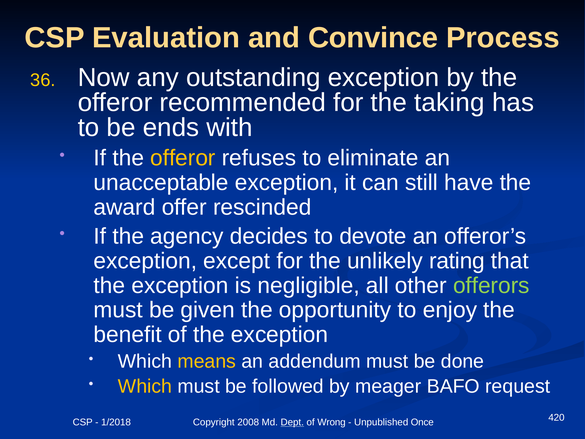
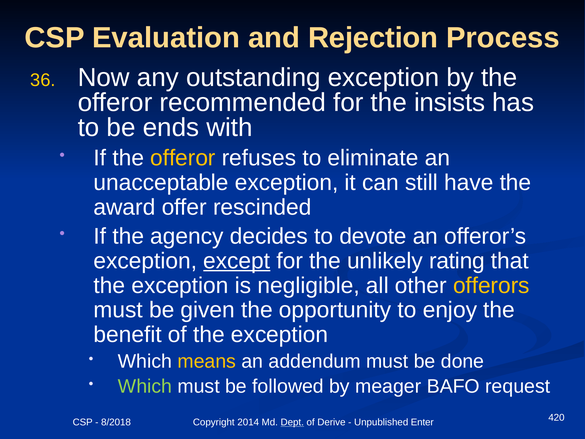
Convince: Convince -> Rejection (373, 38)
taking: taking -> insists (450, 103)
except underline: none -> present (237, 261)
offerors colour: light green -> yellow (491, 285)
Which colour: yellow -> light green (145, 386)
1/2018: 1/2018 -> 8/2018 (116, 422)
2008: 2008 -> 2014 (248, 422)
Wrong: Wrong -> Derive (331, 422)
Once: Once -> Enter (422, 422)
